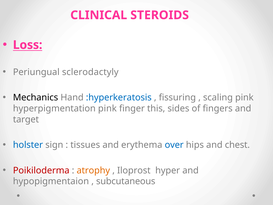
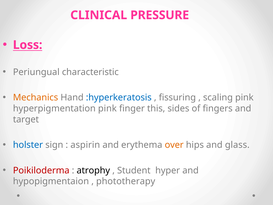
STEROIDS: STEROIDS -> PRESSURE (160, 15)
sclerodactyly: sclerodactyly -> characteristic (90, 72)
Mechanics colour: black -> orange (36, 97)
tissues: tissues -> aspirin (85, 145)
over colour: blue -> orange (174, 145)
chest: chest -> glass (237, 145)
atrophy colour: orange -> black (93, 170)
Iloprost: Iloprost -> Student (134, 170)
subcutaneous: subcutaneous -> phototherapy (126, 181)
